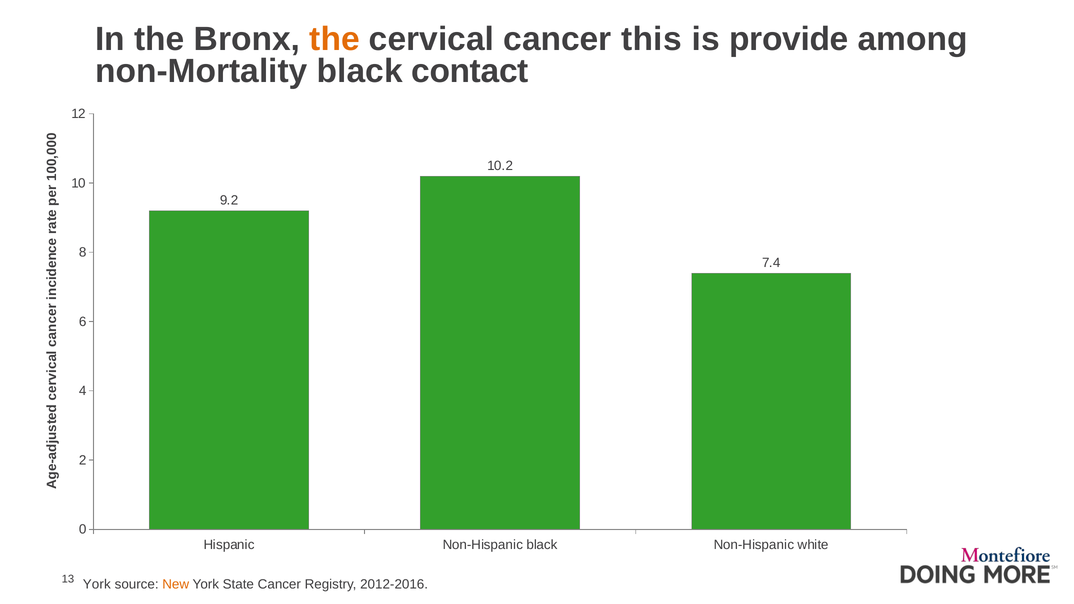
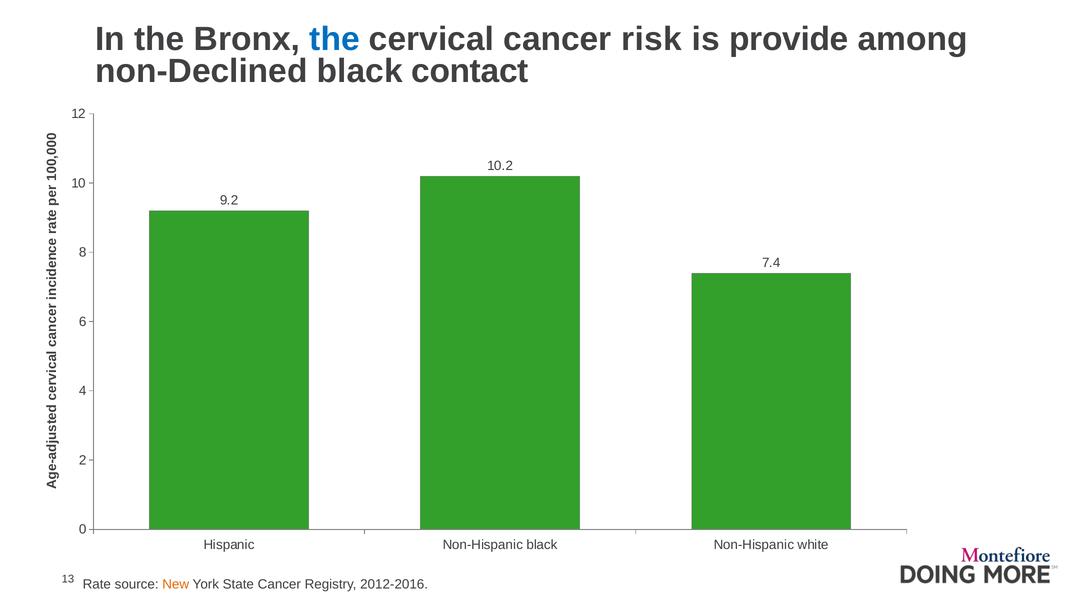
the colour: orange -> blue (335, 39)
this: this -> risk (651, 39)
non-Mortality: non-Mortality -> non-Declined (201, 71)
York: York -> Rate (97, 584)
